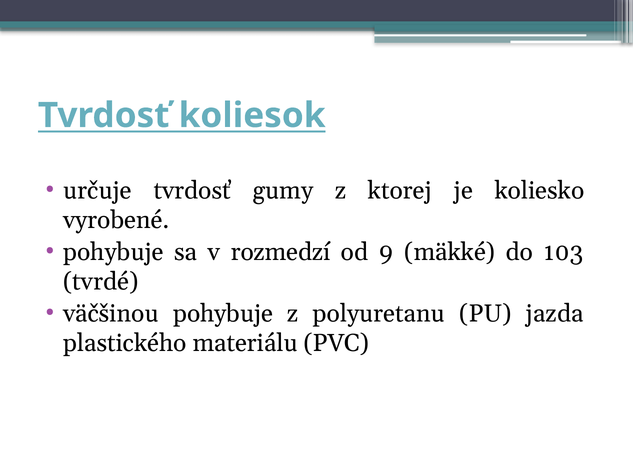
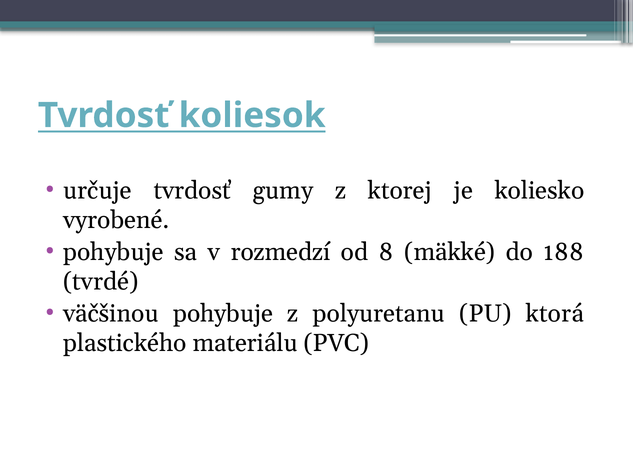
9: 9 -> 8 (386, 253)
103: 103 -> 188 (564, 253)
jazda: jazda -> ktorá (555, 314)
